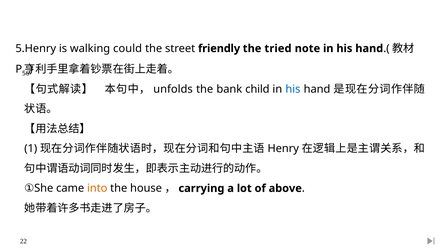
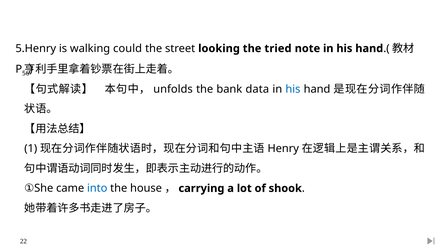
friendly: friendly -> looking (219, 49)
child: child -> data (257, 89)
into colour: orange -> blue (97, 189)
above: above -> shook (285, 189)
